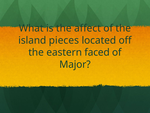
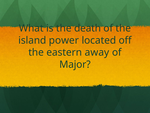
affect: affect -> death (88, 28)
pieces: pieces -> power (64, 40)
faced: faced -> away (97, 52)
